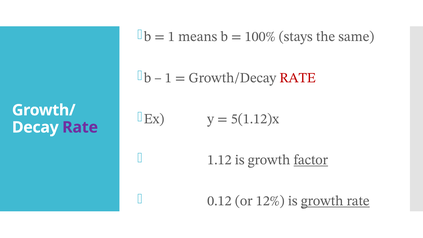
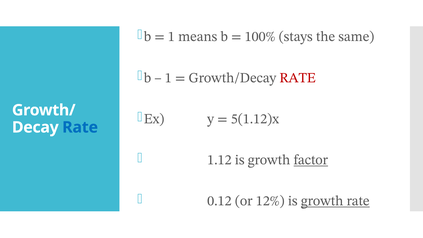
Rate colour: purple -> blue (80, 127)
